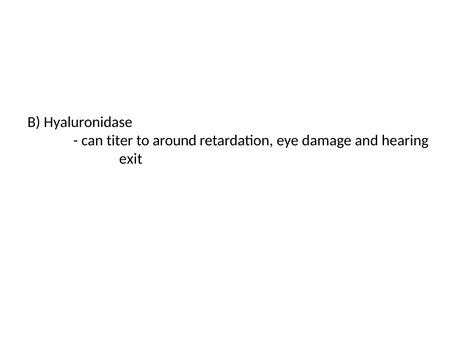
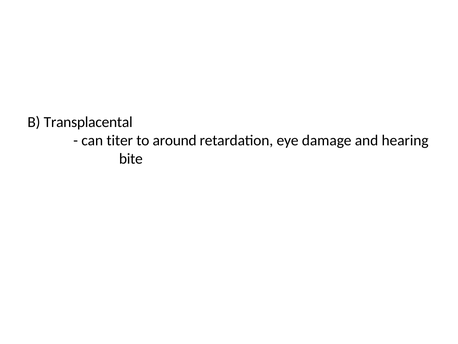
Hyaluronidase: Hyaluronidase -> Transplacental (88, 122)
exit: exit -> bite (131, 159)
